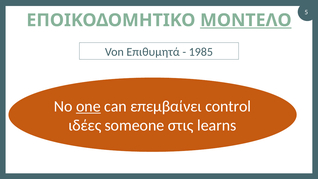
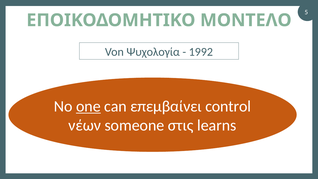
ΜΟΝΤΕΛΟ underline: present -> none (246, 20)
Επιθυμητά: Επιθυμητά -> Ψυχολογία (153, 52)
1985: 1985 -> 1992 (201, 52)
ιδέες: ιδέες -> νέων (85, 125)
